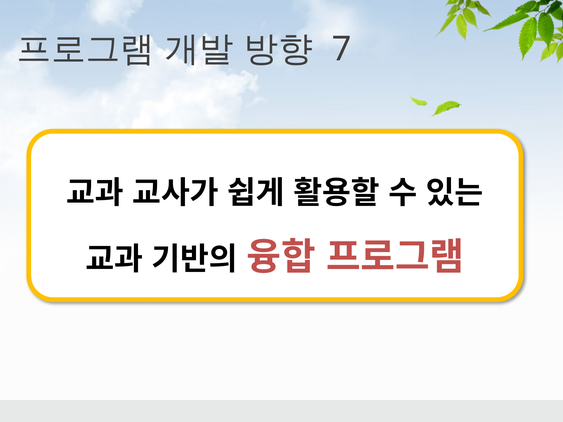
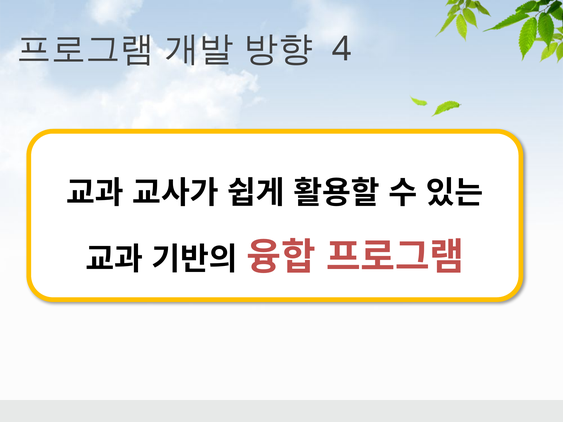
7: 7 -> 4 (342, 49)
